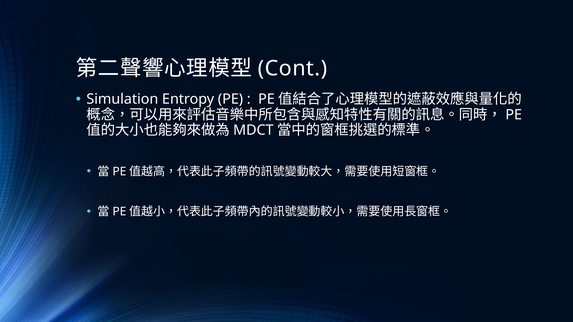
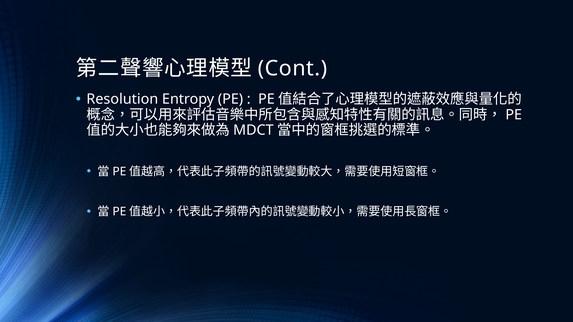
Simulation: Simulation -> Resolution (122, 99)
